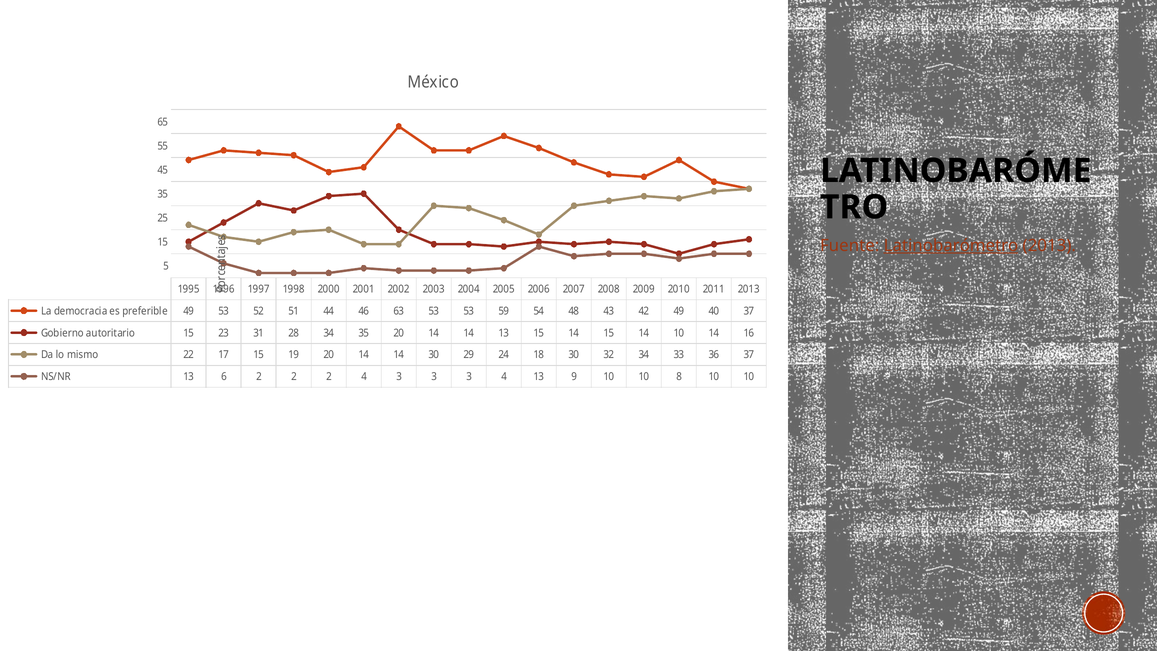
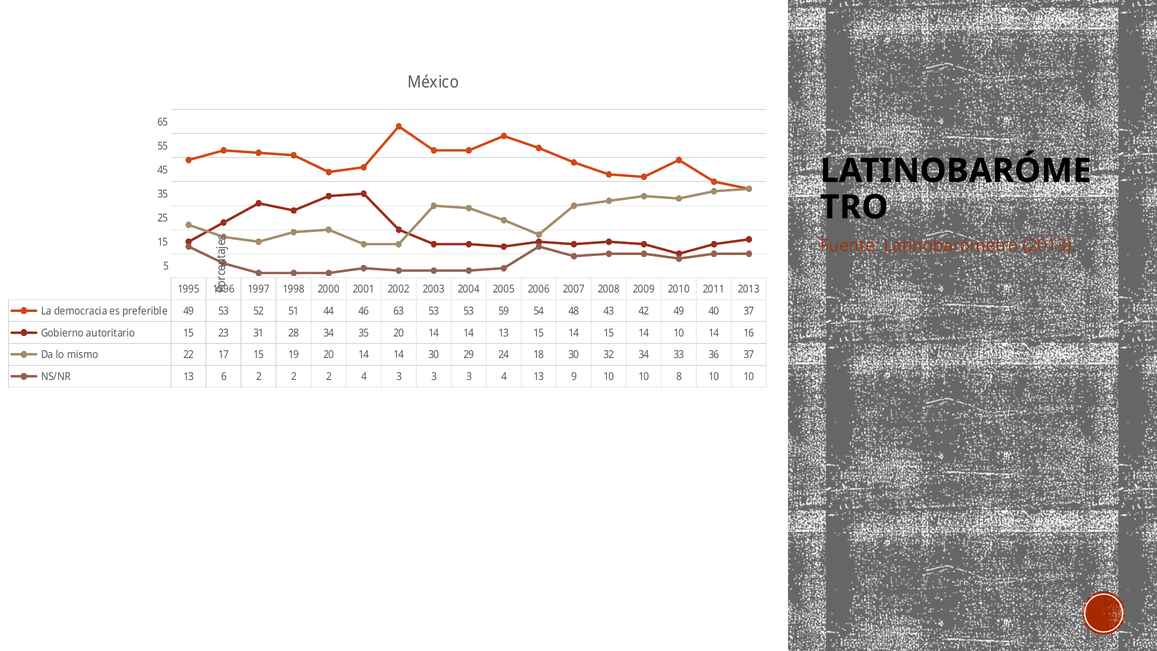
Latinobarómetro underline: present -> none (951, 246)
